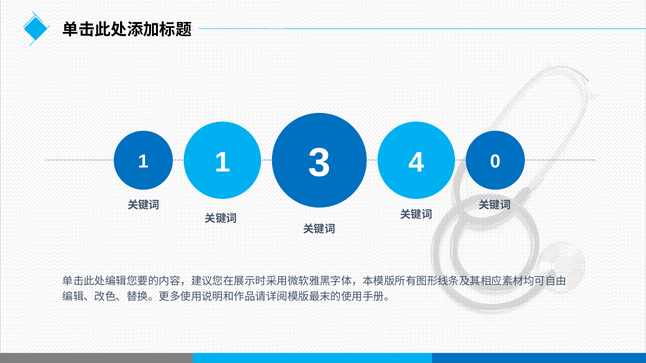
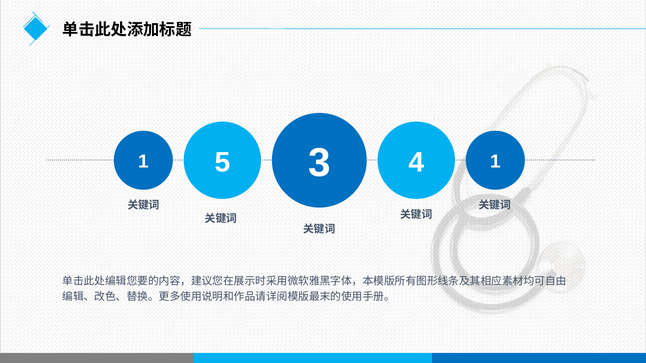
1 1: 1 -> 5 (222, 162)
4 0: 0 -> 1 (495, 162)
